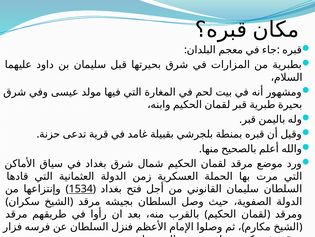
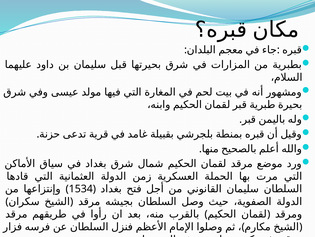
1534 underline: present -> none (81, 188)
